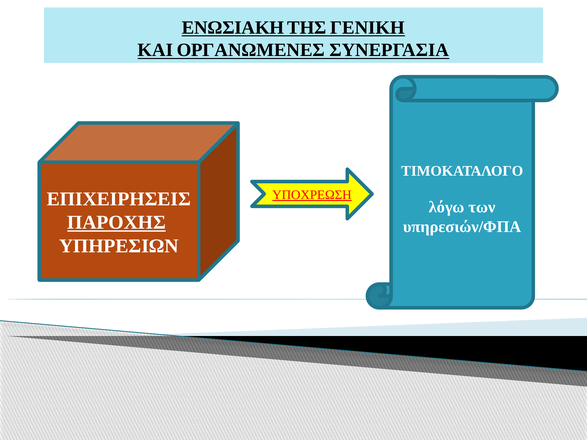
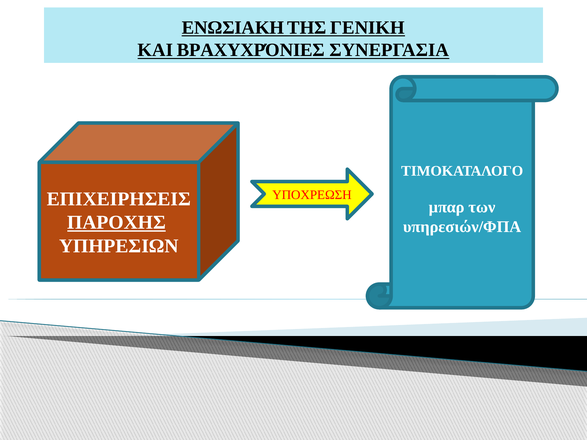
ΟΡΓΑΝΩΜΕΝΕΣ: ΟΡΓΑΝΩΜΕΝΕΣ -> ΒΡΑΧΥΧΡΌΝΙΕΣ (251, 50)
ΥΠΟΧΡΕΩΣΗ underline: present -> none (312, 195)
λόγω: λόγω -> μπαρ (447, 207)
